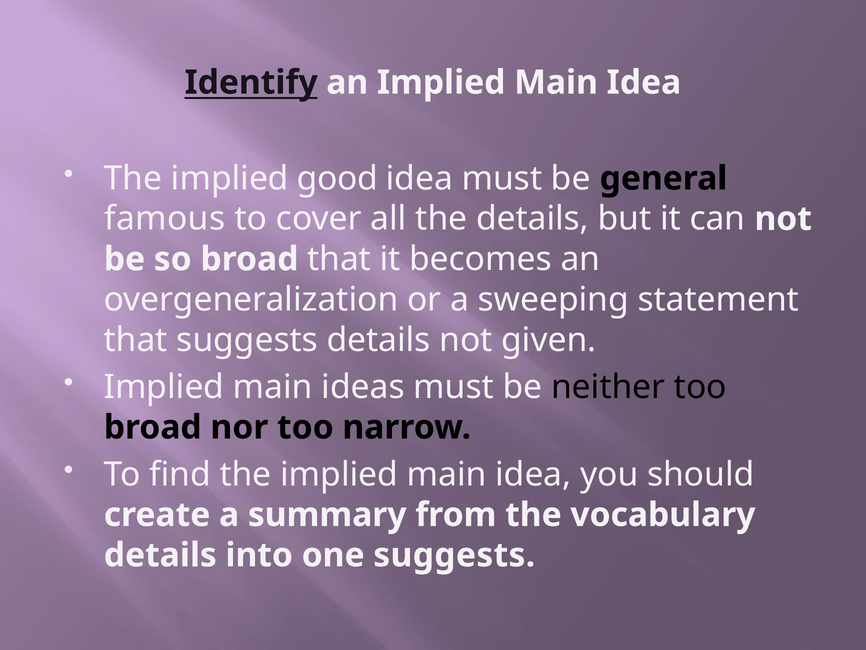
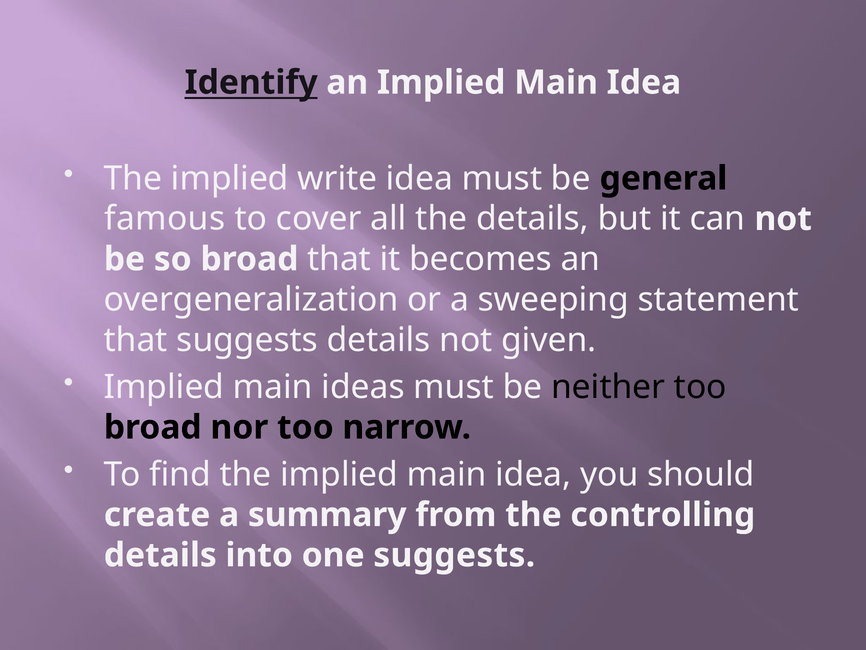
good: good -> write (337, 178)
vocabulary: vocabulary -> controlling (663, 514)
